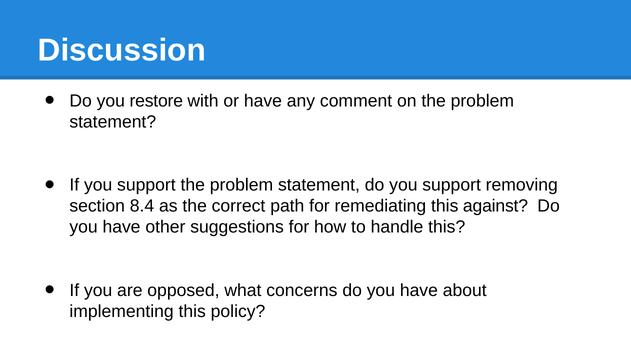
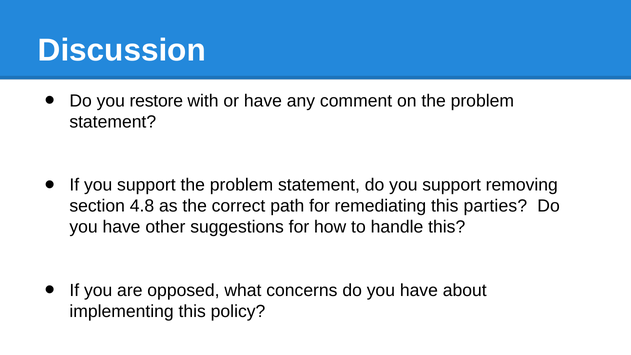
8.4: 8.4 -> 4.8 (142, 206)
against: against -> parties (495, 206)
